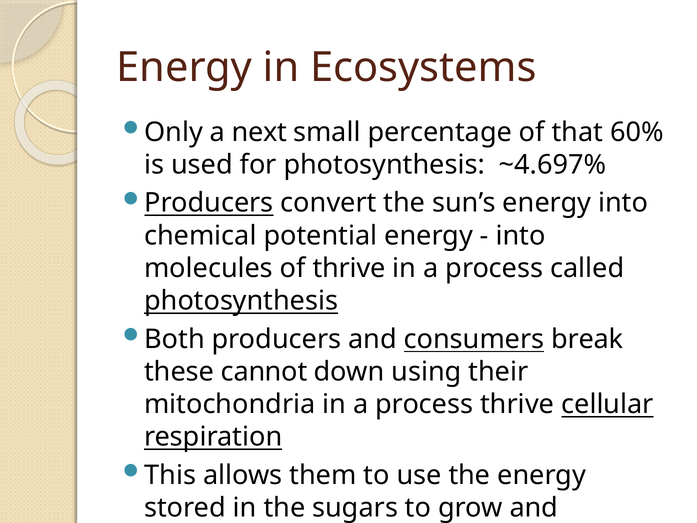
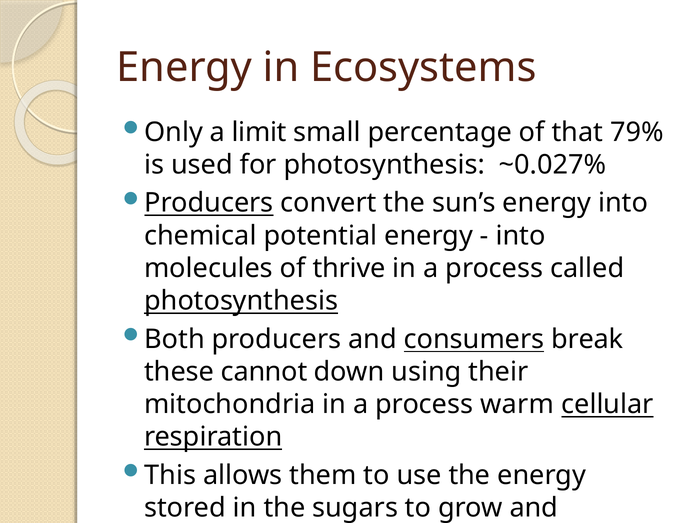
next: next -> limit (259, 132)
60%: 60% -> 79% (637, 132)
~4.697%: ~4.697% -> ~0.027% (552, 165)
process thrive: thrive -> warm (517, 404)
